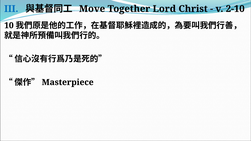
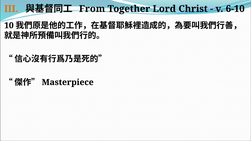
III colour: blue -> orange (11, 9)
Move: Move -> From (92, 9)
2-10: 2-10 -> 6-10 (235, 9)
